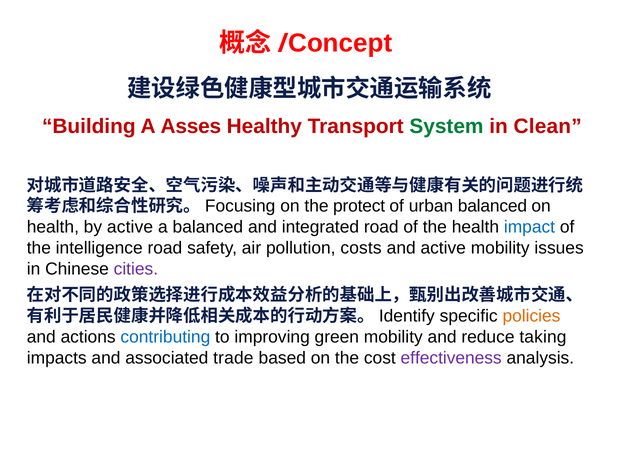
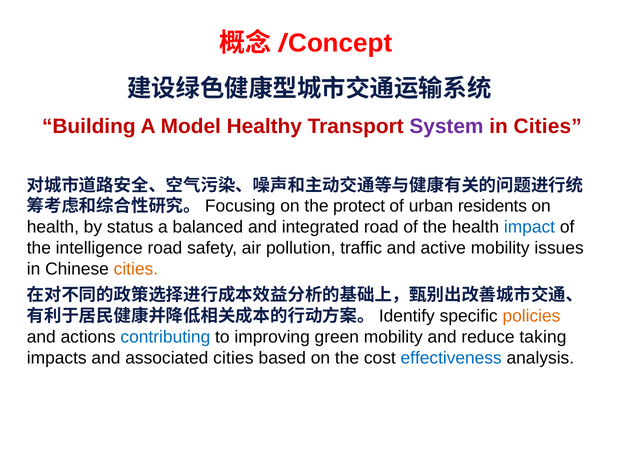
Asses: Asses -> Model (191, 126)
System colour: green -> purple (446, 126)
in Clean: Clean -> Cities (548, 126)
urban balanced: balanced -> residents (492, 206)
by active: active -> status (130, 227)
costs: costs -> traffic (361, 248)
cities colour: purple -> orange (136, 269)
associated trade: trade -> cities (233, 358)
effectiveness colour: purple -> blue (451, 358)
